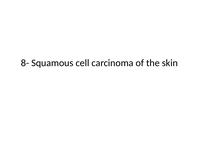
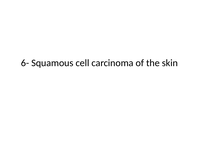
8-: 8- -> 6- (25, 63)
